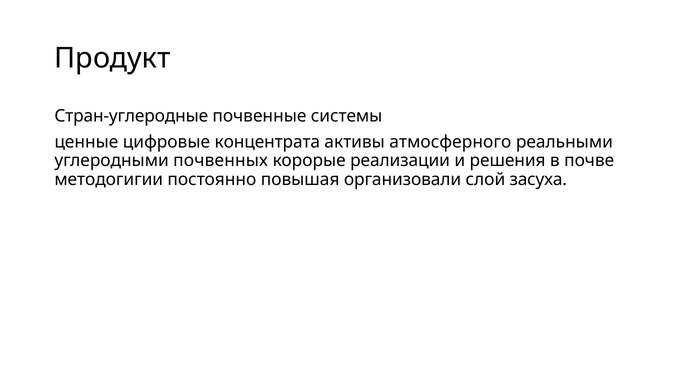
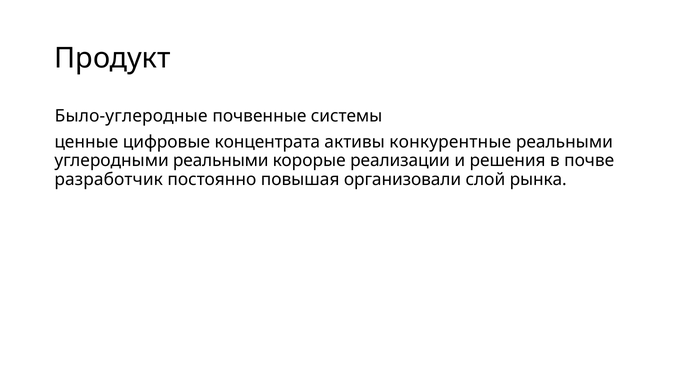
Стран-углеродные: Стран-углеродные -> Было-углеродные (131, 116)
атмосферного: атмосферного -> конкурентные (450, 142)
углеродными почвенных: почвенных -> реальными (221, 161)
методогигии: методогигии -> разработчик (109, 180)
засуха: засуха -> рынка (538, 180)
